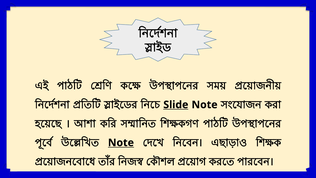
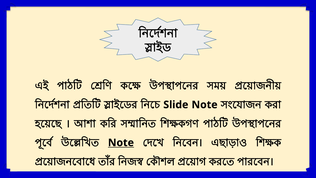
Slide underline: present -> none (176, 105)
